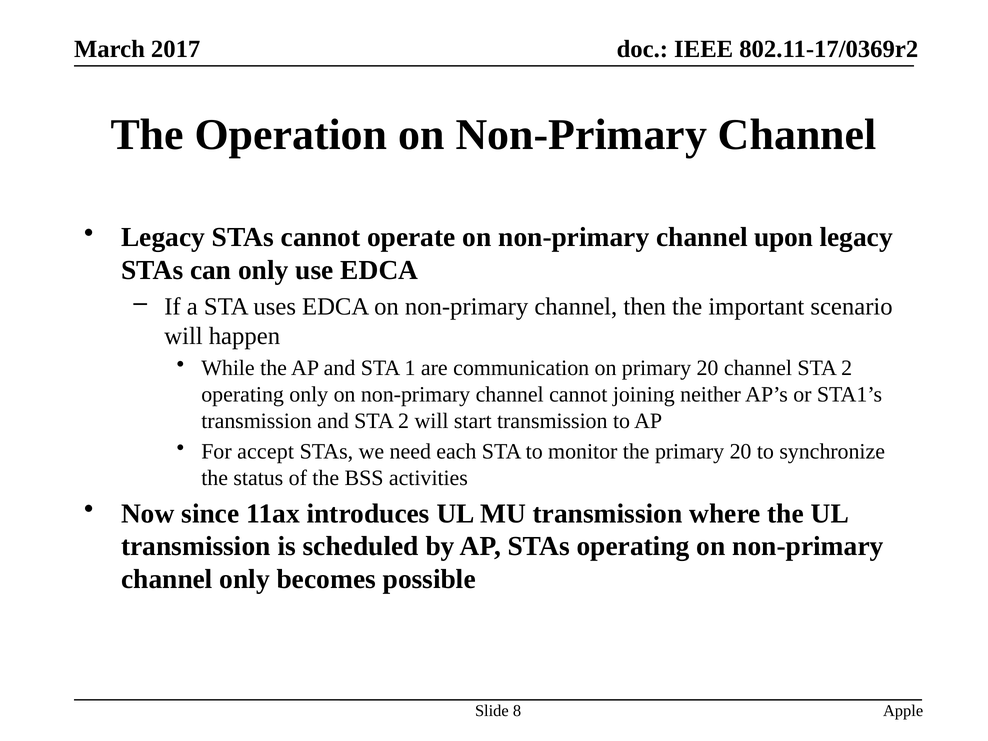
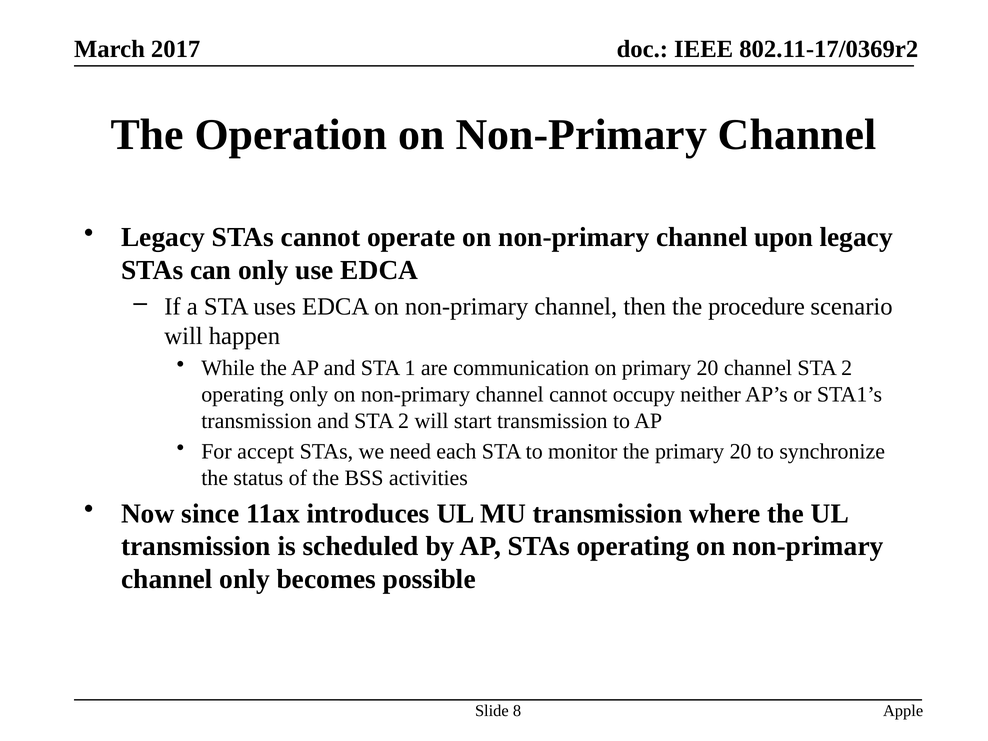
important: important -> procedure (756, 306)
joining: joining -> occupy (644, 395)
